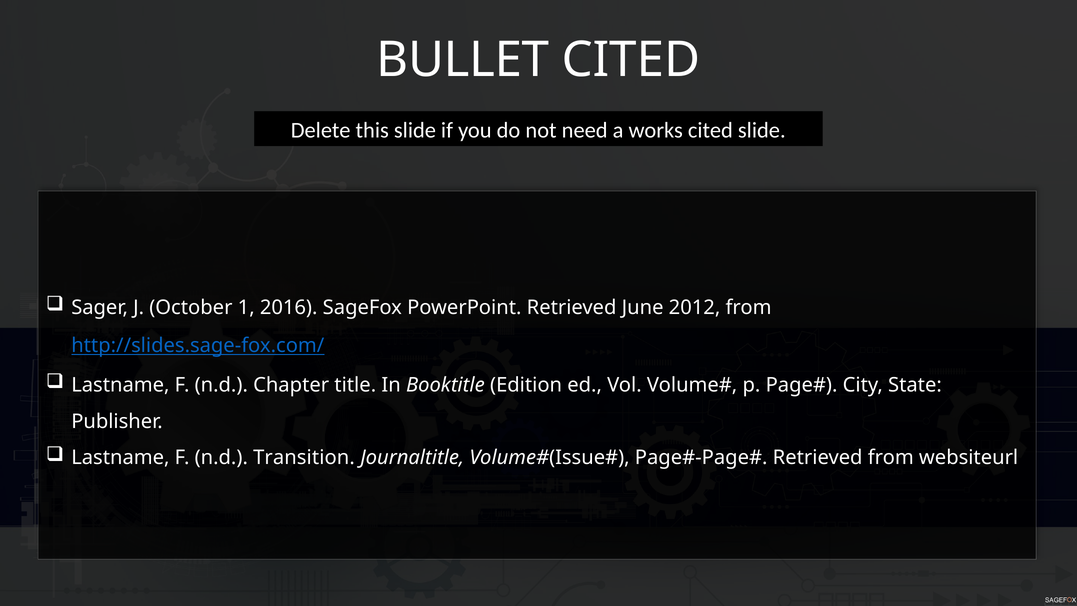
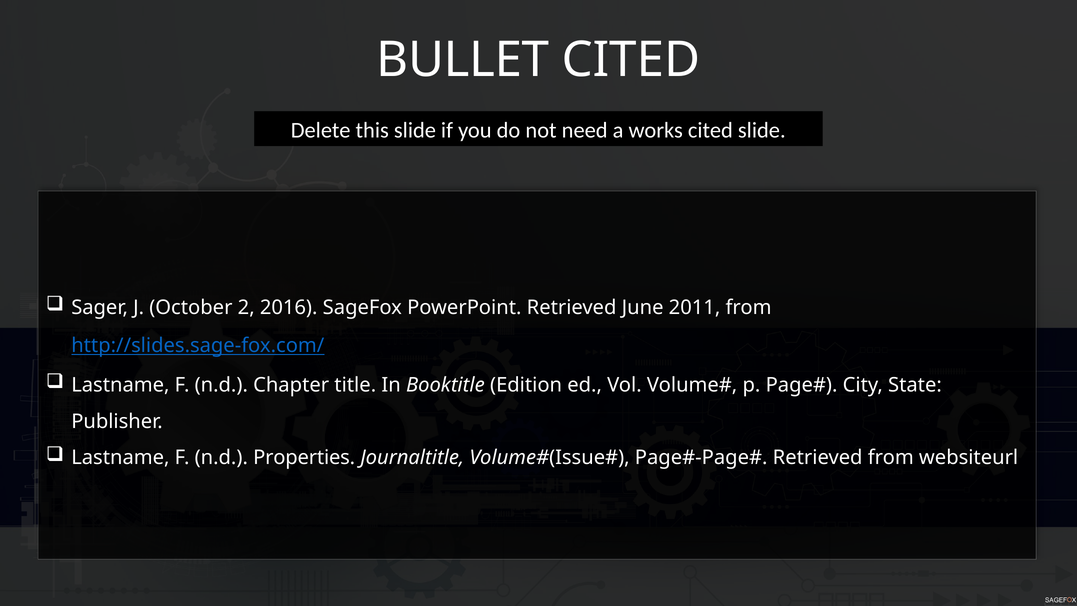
1: 1 -> 2 (246, 307)
2012: 2012 -> 2011 (695, 307)
Transition: Transition -> Properties (304, 458)
